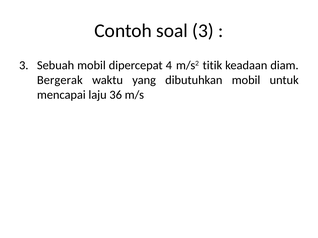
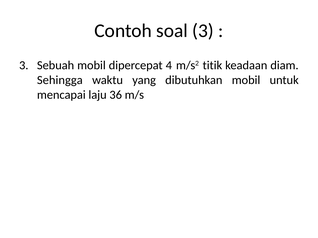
Bergerak: Bergerak -> Sehingga (60, 80)
